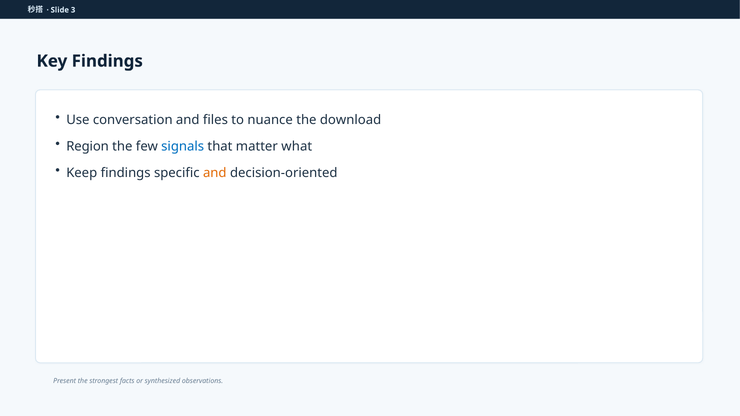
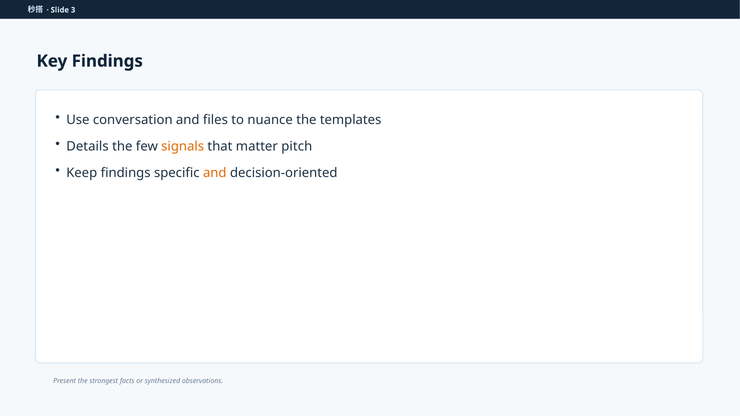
download: download -> templates (351, 120)
Region: Region -> Details (87, 146)
signals colour: blue -> orange (183, 146)
what: what -> pitch (297, 146)
